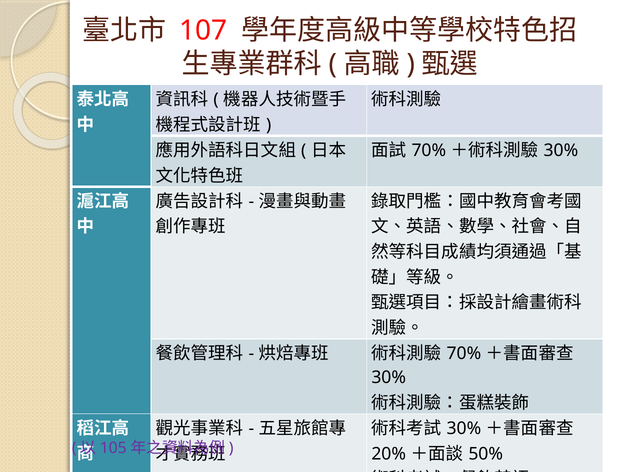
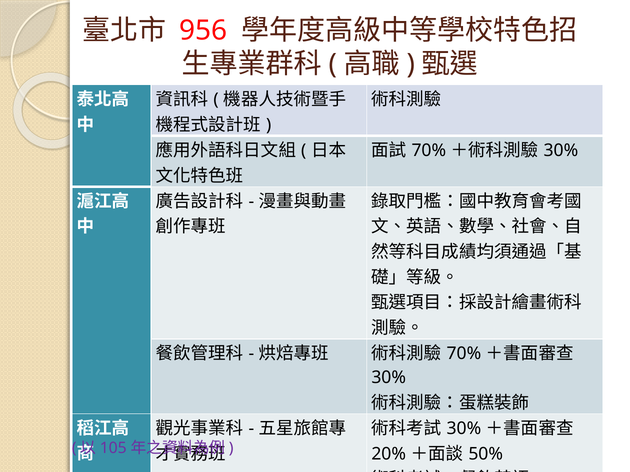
107: 107 -> 956 (203, 31)
